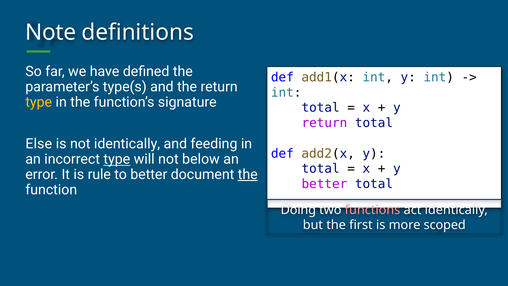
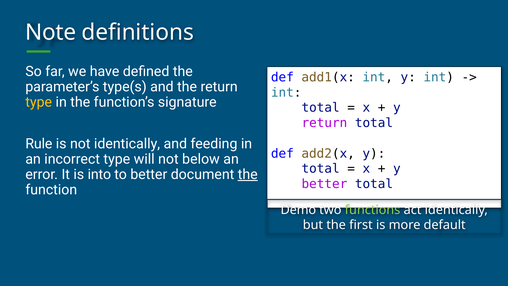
Else: Else -> Rule (39, 144)
type underline: present -> none (117, 159)
rule: rule -> into (99, 174)
Doing: Doing -> Demo (298, 210)
functions colour: pink -> light green (373, 210)
scoped: scoped -> default (445, 225)
